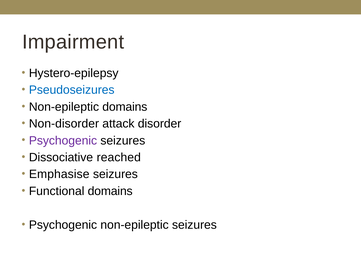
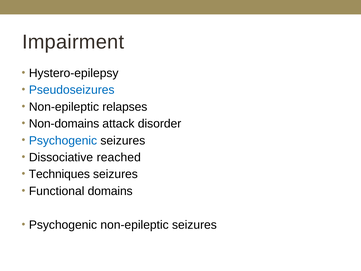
Non-epileptic domains: domains -> relapses (125, 107)
Non-disorder: Non-disorder -> Non-domains (64, 124)
Psychogenic colour: purple -> blue (63, 140)
Emphasise: Emphasise -> Techniques (59, 174)
